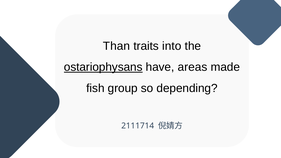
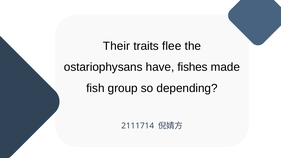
Than: Than -> Their (117, 46)
into: into -> flee (172, 46)
ostariophysans underline: present -> none (103, 67)
areas: areas -> fishes (193, 67)
